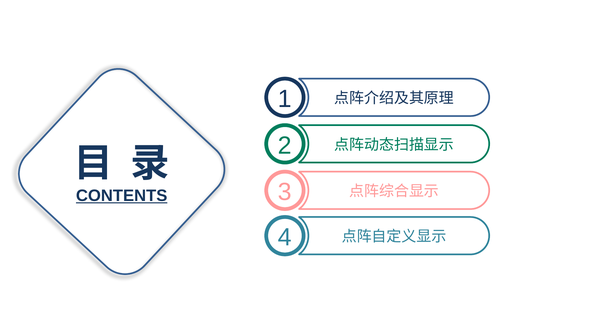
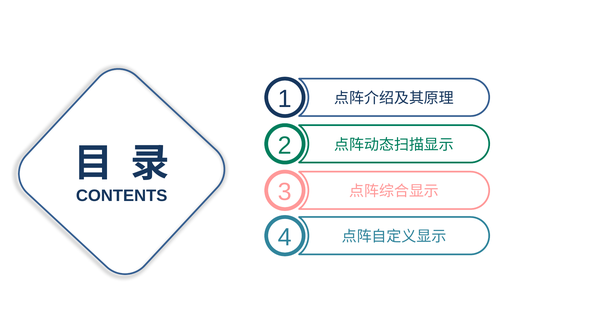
CONTENTS underline: present -> none (122, 196)
